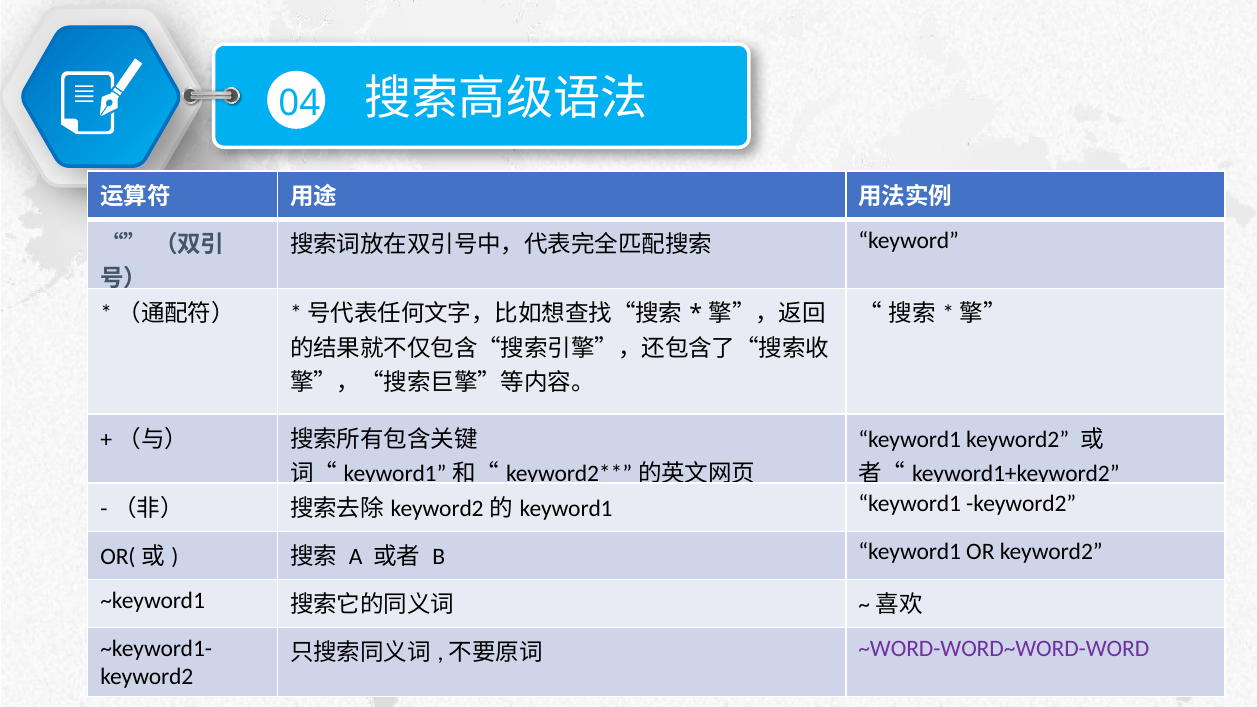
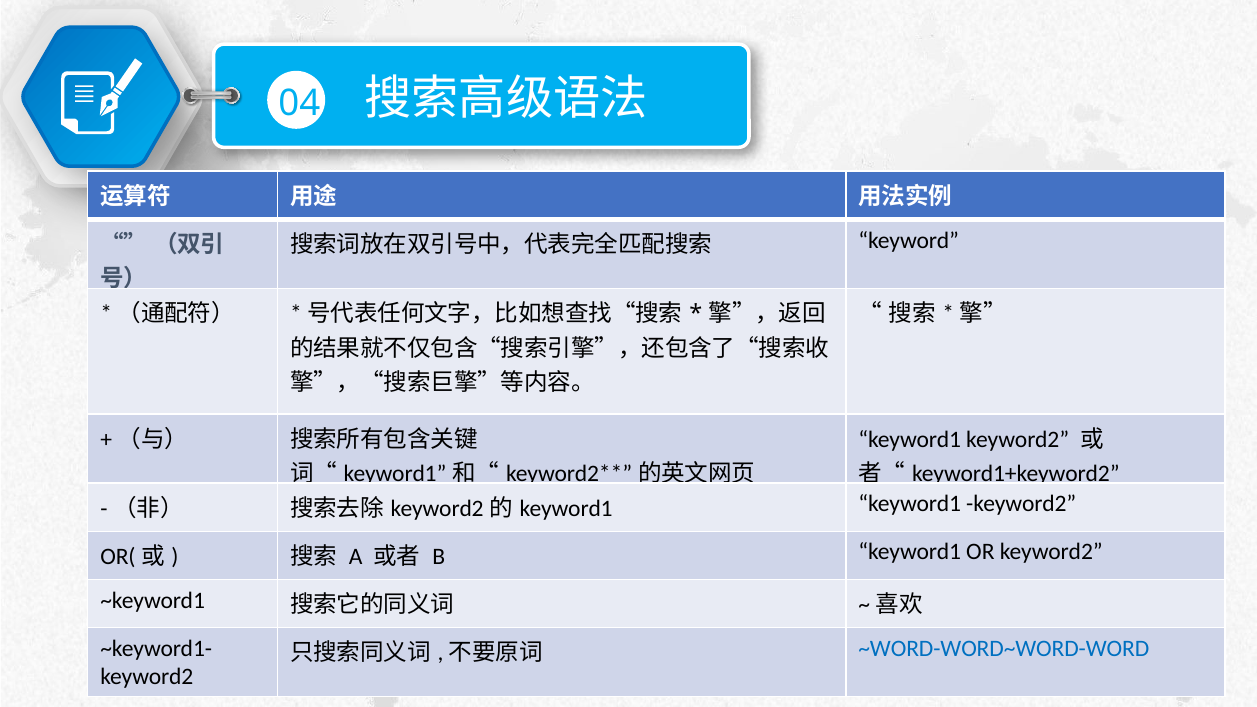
~WORD-WORD~WORD-WORD colour: purple -> blue (1004, 648)
